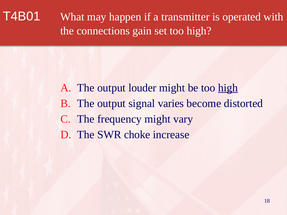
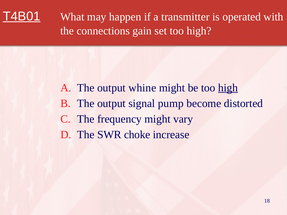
T4B01 underline: none -> present (22, 16)
louder: louder -> whine (142, 88)
varies: varies -> pump (171, 103)
